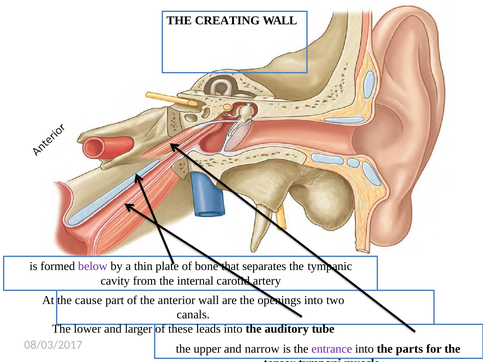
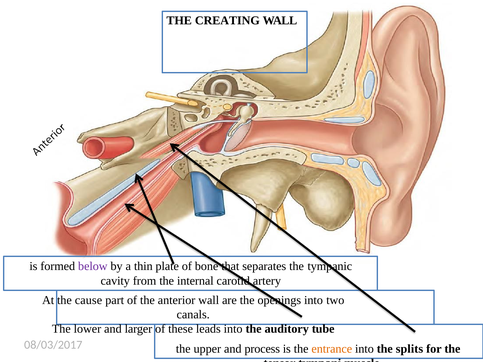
narrow: narrow -> process (262, 349)
entrance colour: purple -> orange (332, 349)
parts: parts -> splits (409, 349)
